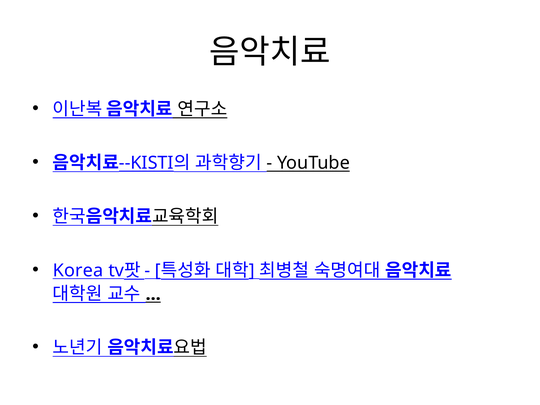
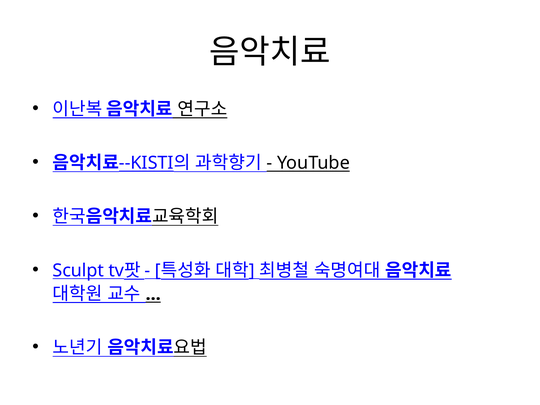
Korea: Korea -> Sculpt (78, 270)
